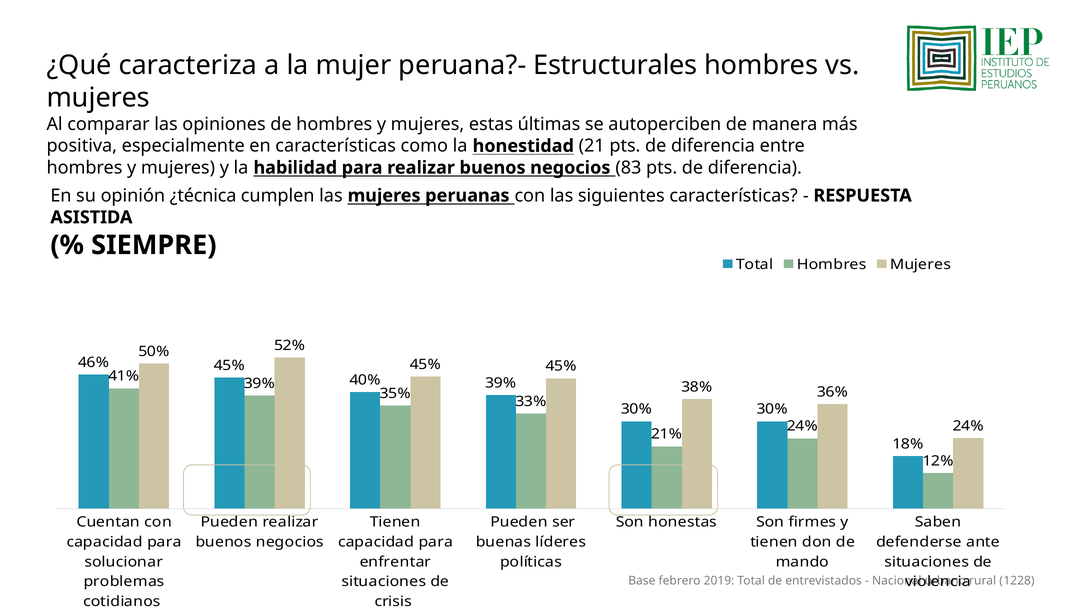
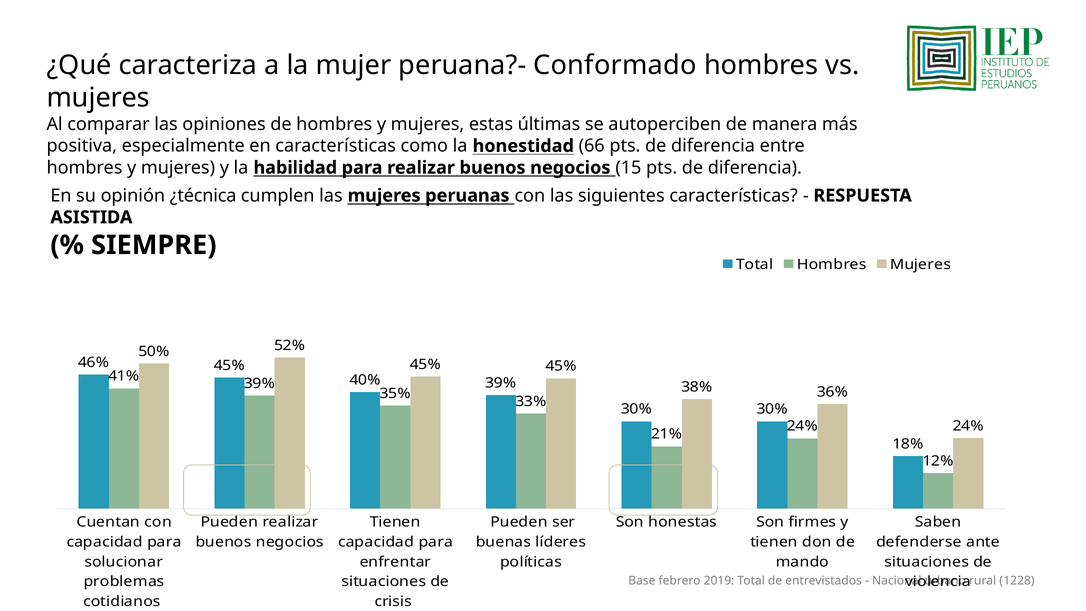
Estructurales: Estructurales -> Conformado (615, 65)
21: 21 -> 66 (592, 146)
83: 83 -> 15 (628, 168)
